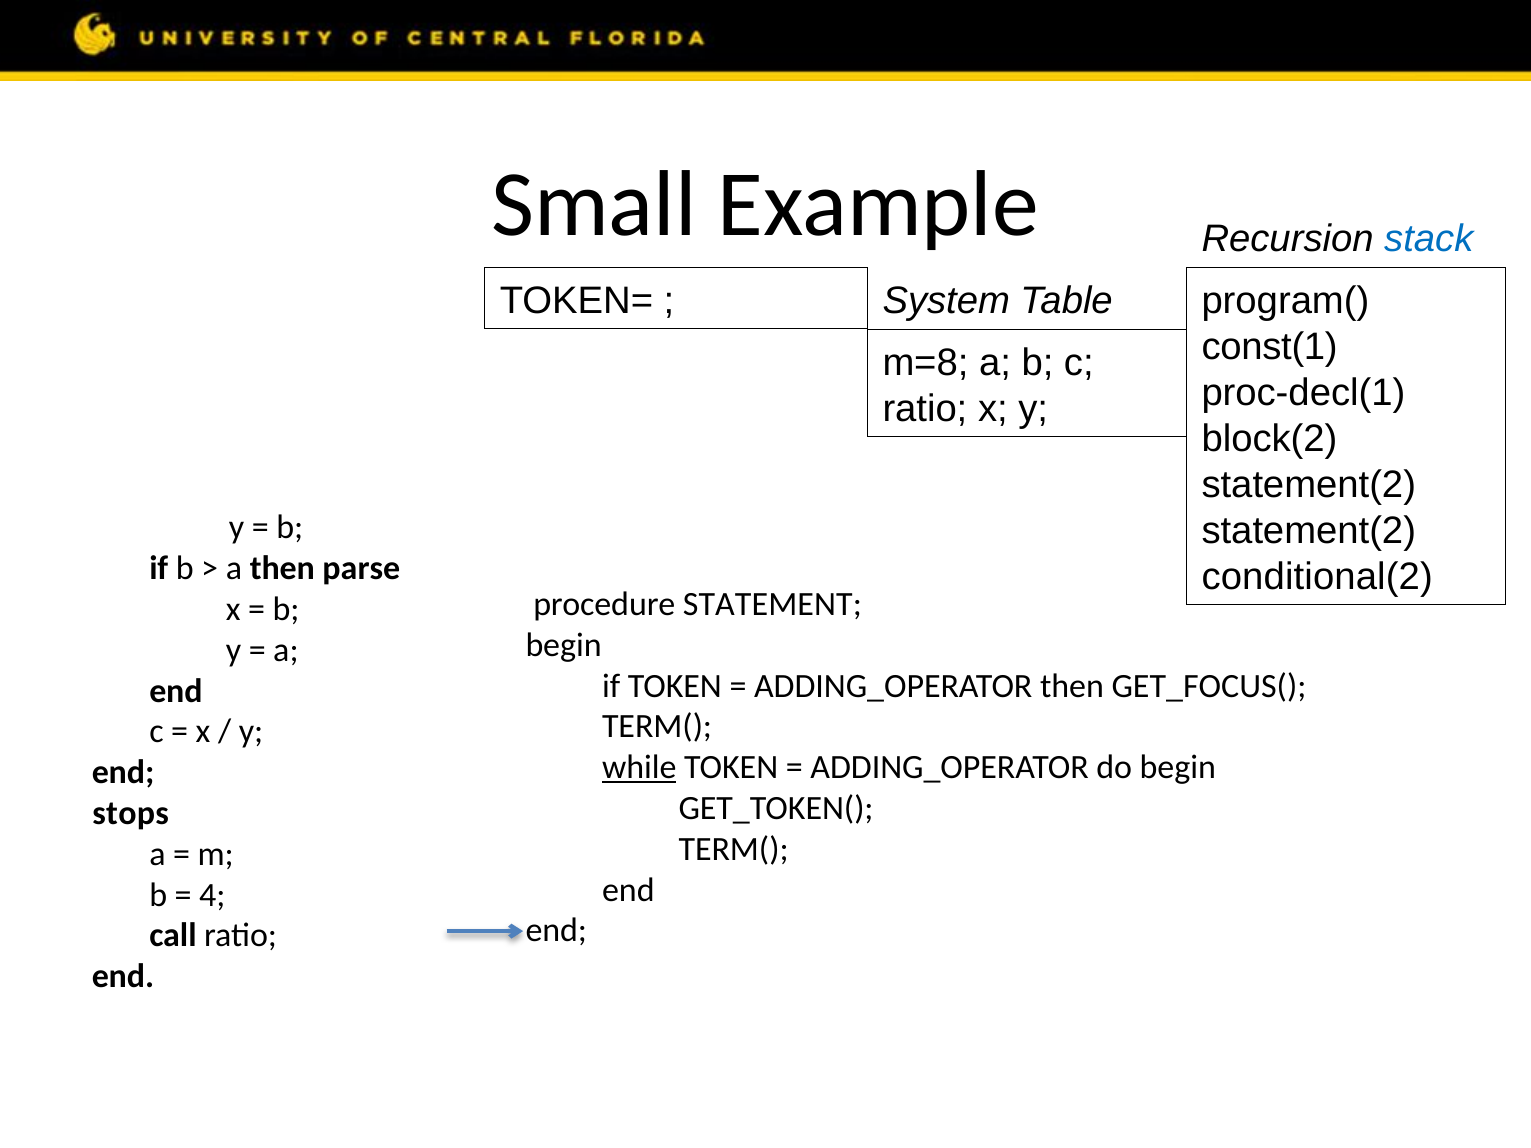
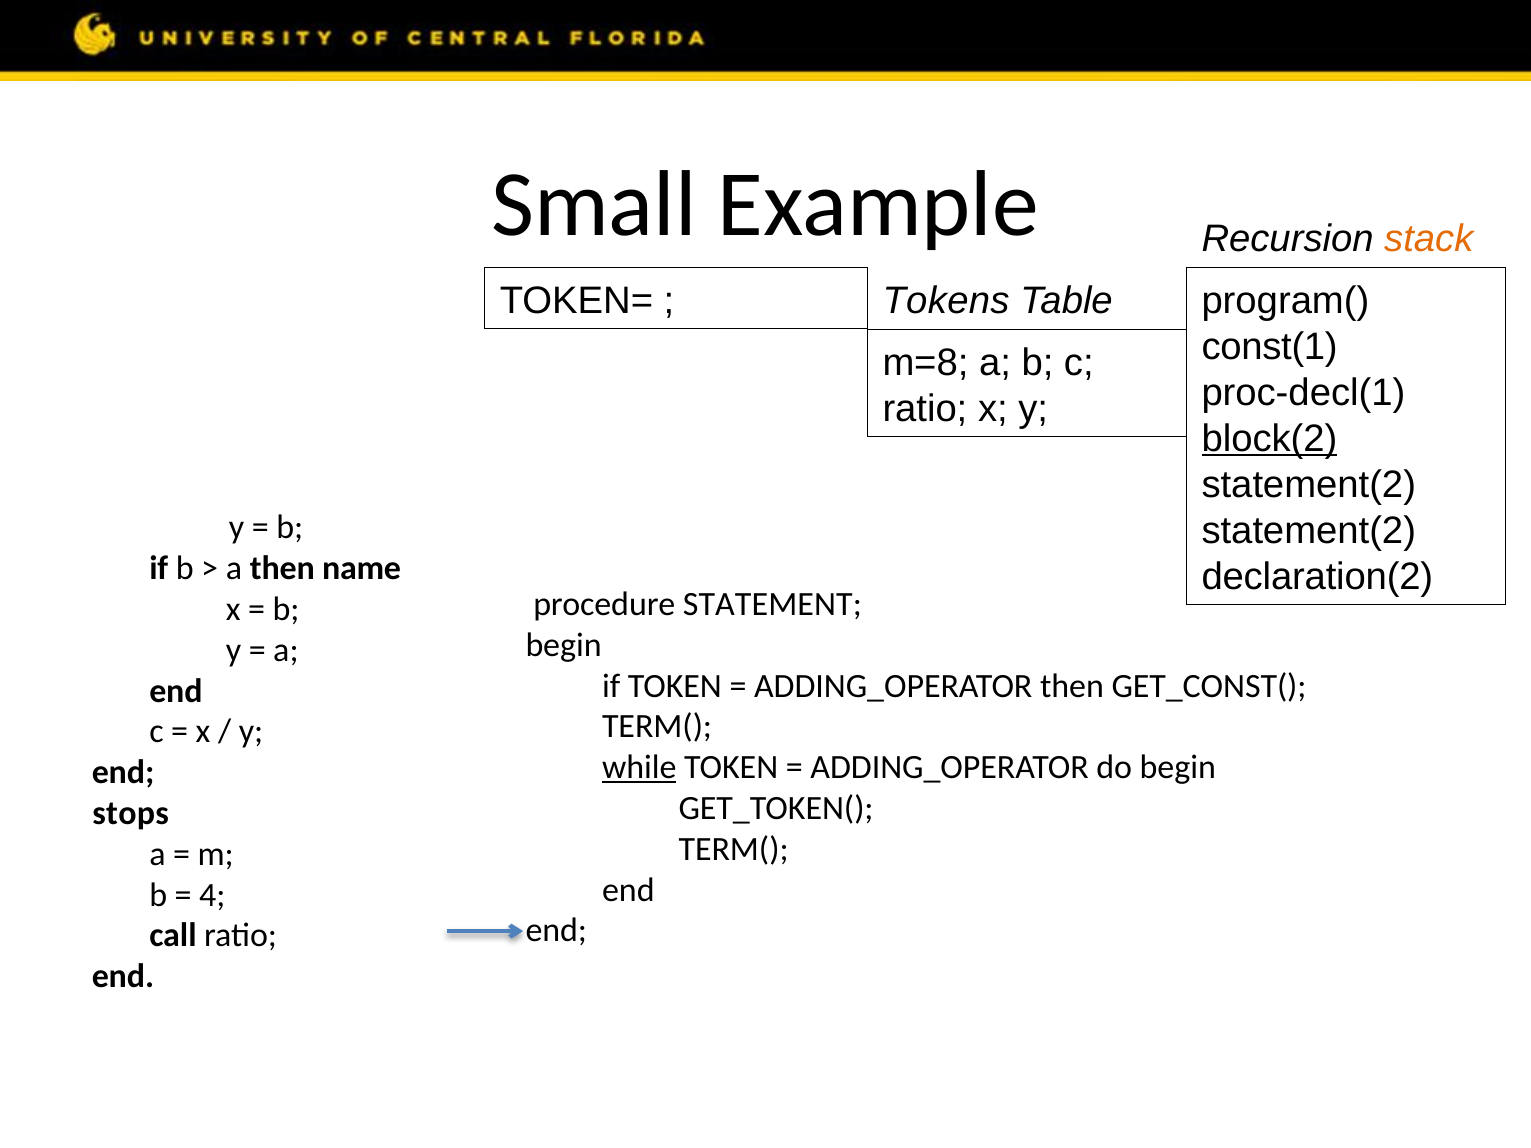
stack colour: blue -> orange (1429, 239)
System: System -> Tokens (946, 301)
block(2 underline: none -> present (1270, 439)
then parse: parse -> name (362, 569)
conditional(2: conditional(2 -> declaration(2 (1317, 577)
GET_FOCUS(: GET_FOCUS( -> GET_CONST( (1209, 686)
